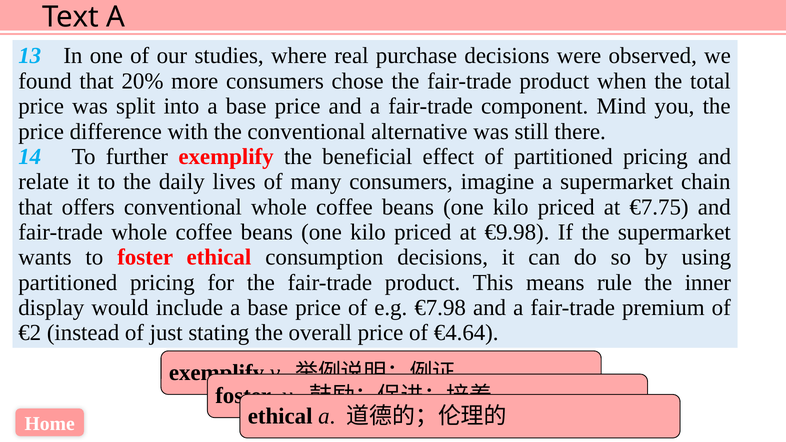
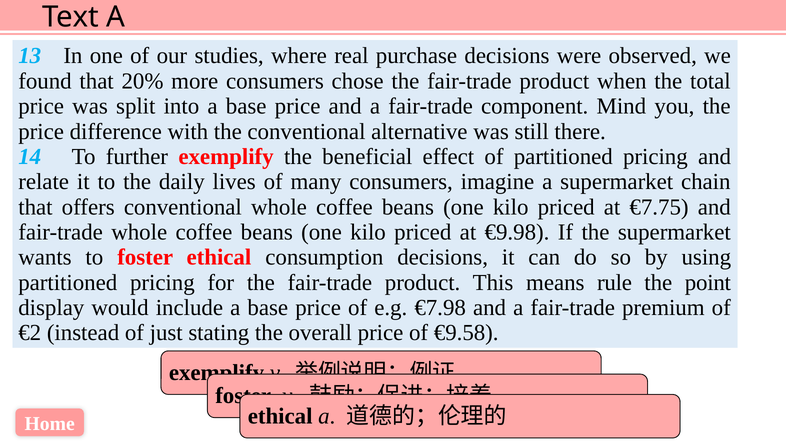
inner: inner -> point (708, 282)
€4.64: €4.64 -> €9.58 (466, 333)
